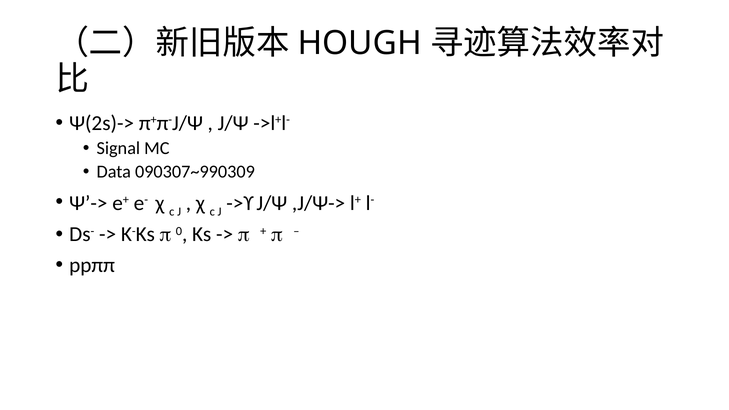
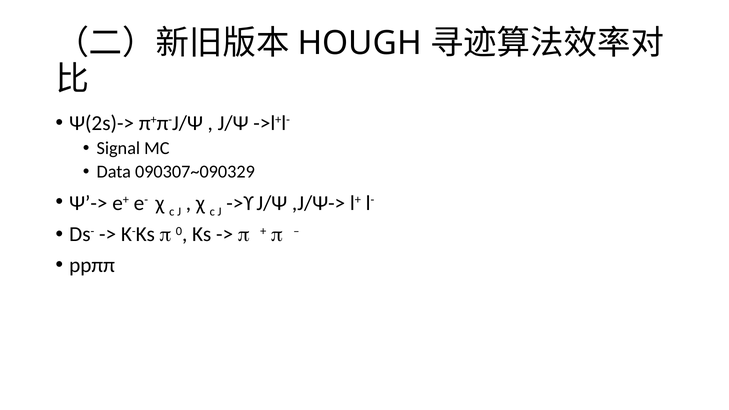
090307~990309: 090307~990309 -> 090307~090329 (195, 172)
